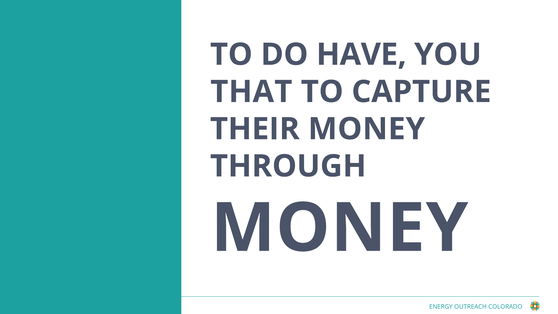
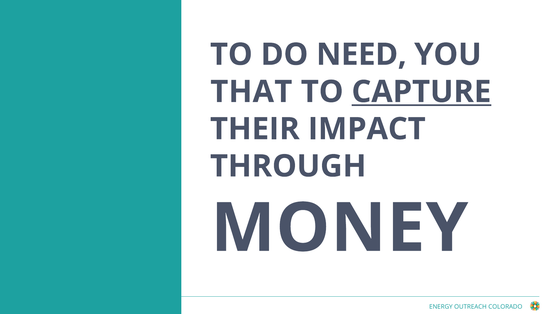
HAVE: HAVE -> NEED (361, 55)
CAPTURE underline: none -> present (421, 92)
THEIR MONEY: MONEY -> IMPACT (367, 129)
